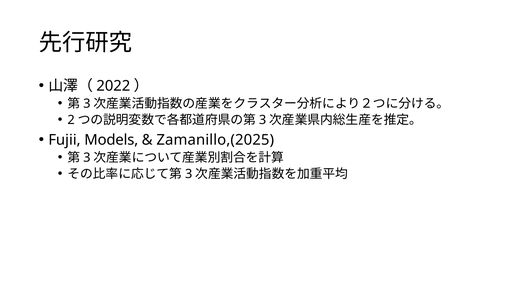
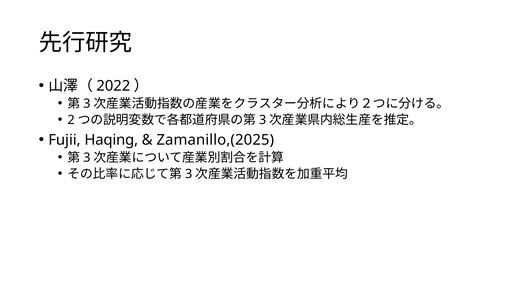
Models: Models -> Haqing (111, 140)
